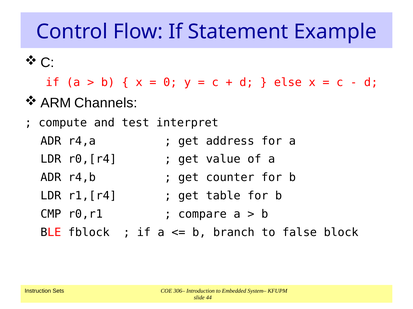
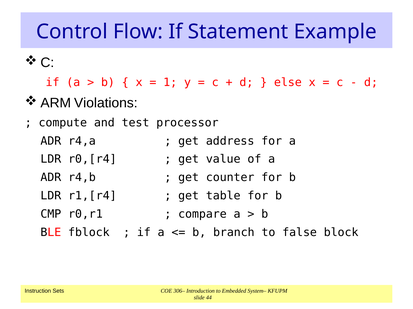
0: 0 -> 1 (170, 82)
Channels: Channels -> Violations (106, 103)
interpret: interpret -> processor (187, 123)
